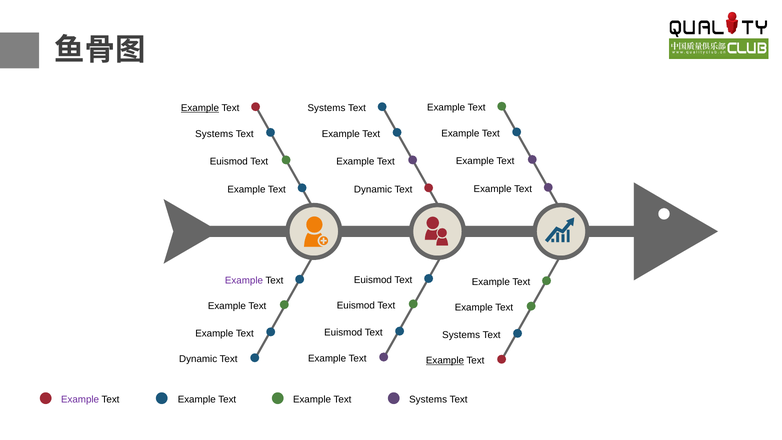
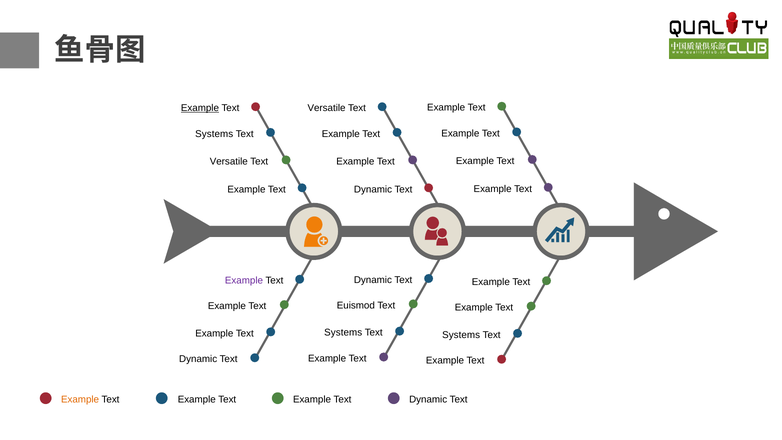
Systems: Systems -> Versatile (327, 108)
Euismod: Euismod -> Versatile (229, 161)
Euismod: Euismod -> Dynamic (373, 280)
Euismod: Euismod -> Systems (343, 333)
Example underline: present -> none (445, 361)
Example colour: purple -> orange (80, 400)
Systems: Systems -> Dynamic (428, 400)
